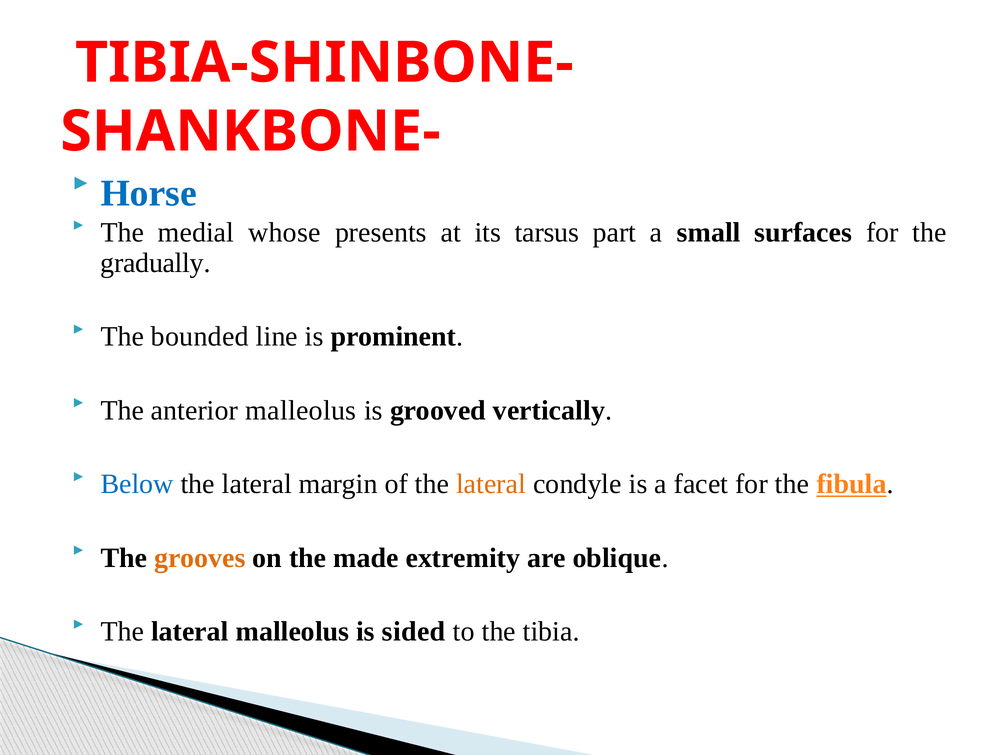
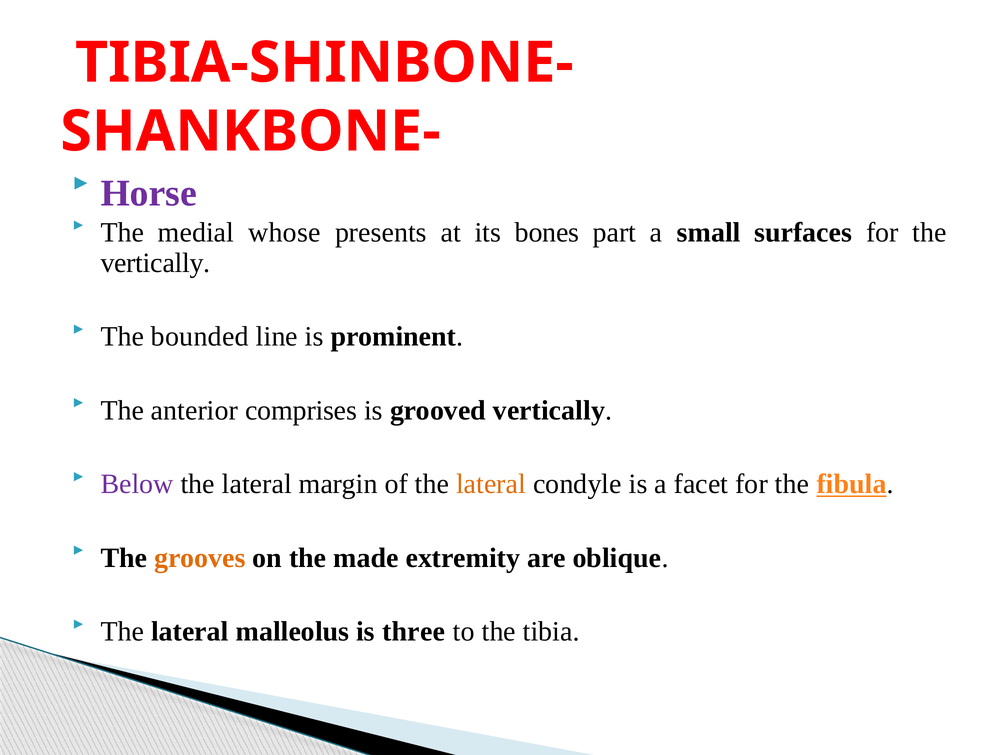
Horse colour: blue -> purple (149, 193)
tarsus: tarsus -> bones (547, 233)
gradually: gradually -> vertically (155, 263)
anterior malleolus: malleolus -> comprises (301, 410)
Below colour: blue -> purple (137, 484)
sided: sided -> three (414, 632)
